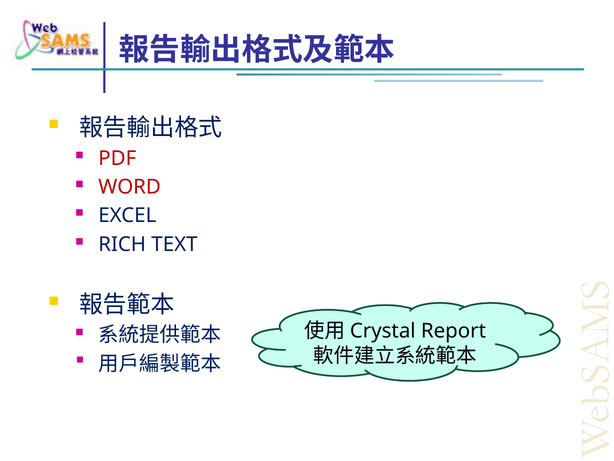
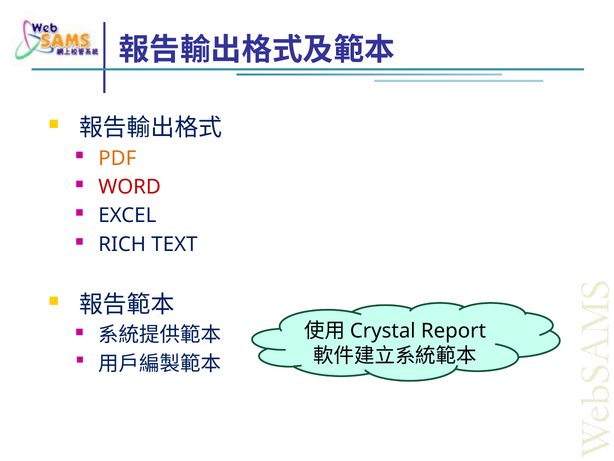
PDF colour: red -> orange (117, 158)
